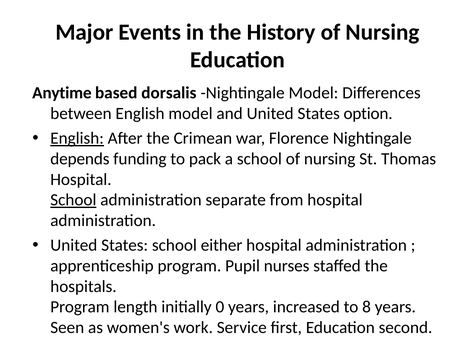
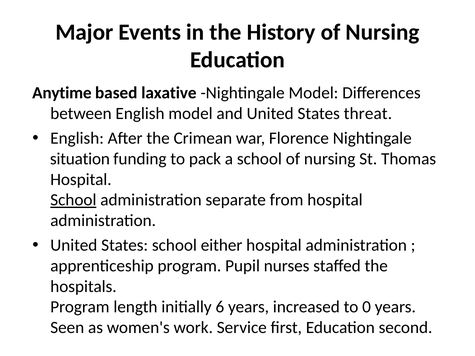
dorsalis: dorsalis -> laxative (169, 93)
option: option -> threat (368, 114)
English underline: present -> none (77, 138)
depends: depends -> situation (80, 159)
0: 0 -> 6 (220, 307)
8: 8 -> 0 (367, 307)
